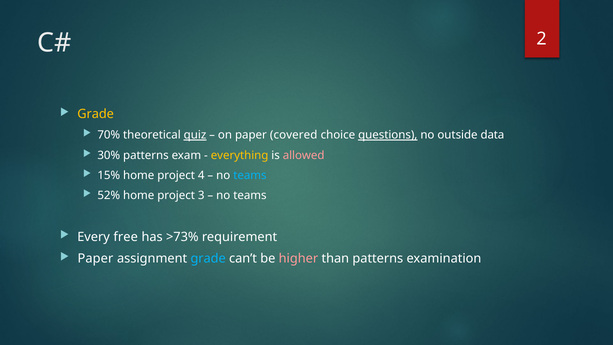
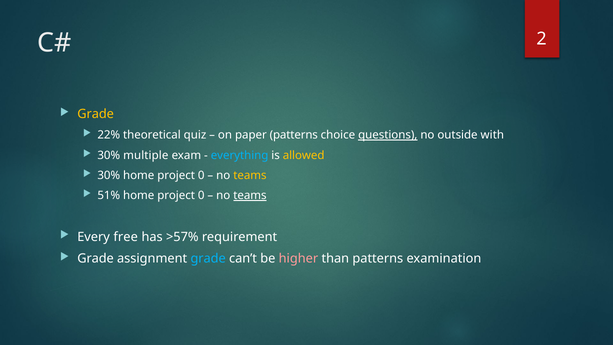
70%: 70% -> 22% (109, 135)
quiz underline: present -> none (195, 135)
paper covered: covered -> patterns (294, 135)
data: data -> with (492, 135)
30% patterns: patterns -> multiple (146, 155)
everything colour: yellow -> light blue (240, 155)
allowed colour: pink -> yellow (304, 155)
15%: 15% -> 30% (109, 175)
4: 4 -> 0 (201, 175)
teams colour: light blue -> yellow (250, 175)
52%: 52% -> 51% (109, 195)
3: 3 -> 0 (201, 195)
teams underline: none -> present (250, 195)
>73%: >73% -> >57% (182, 237)
Paper: Paper -> Grade (96, 258)
